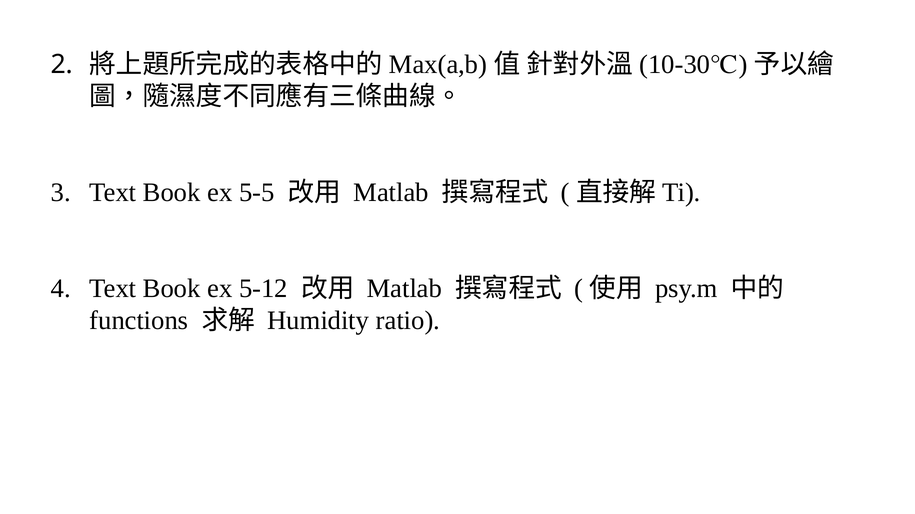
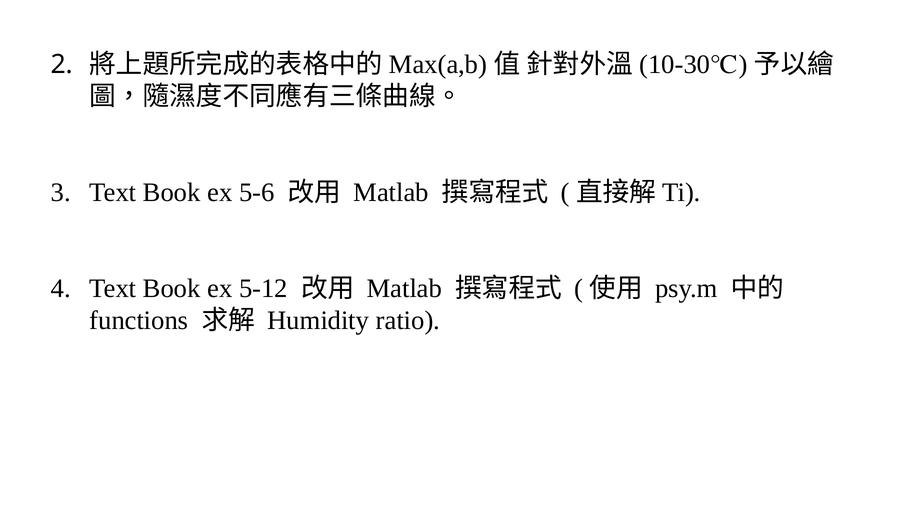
5-5: 5-5 -> 5-6 (257, 193)
